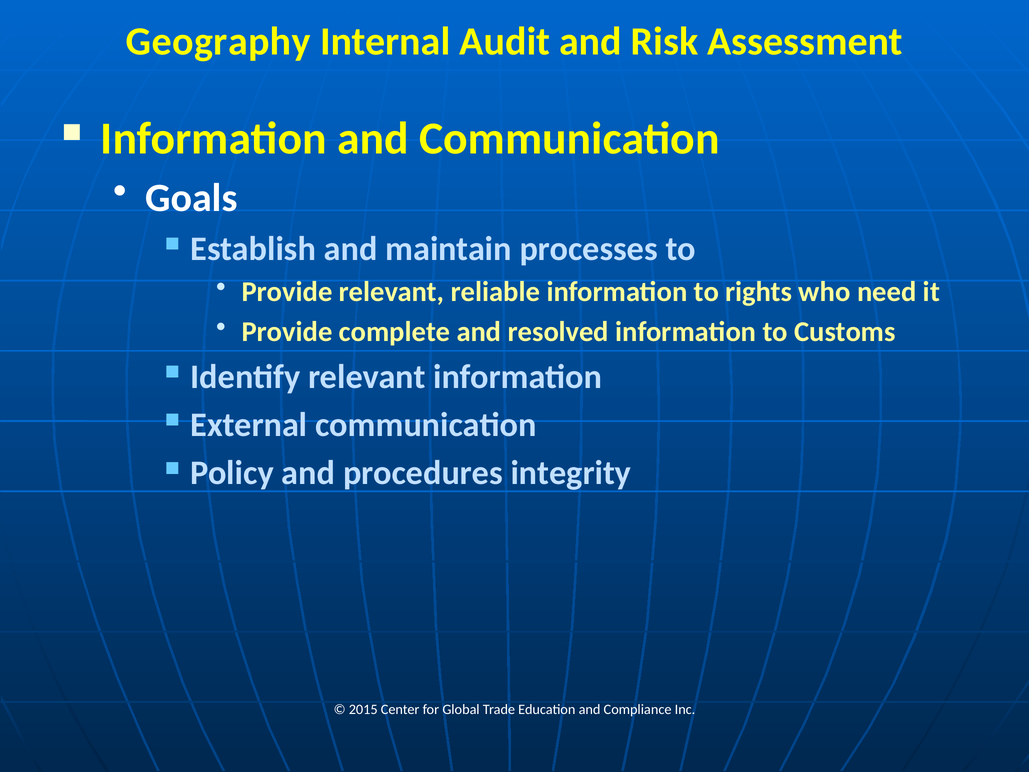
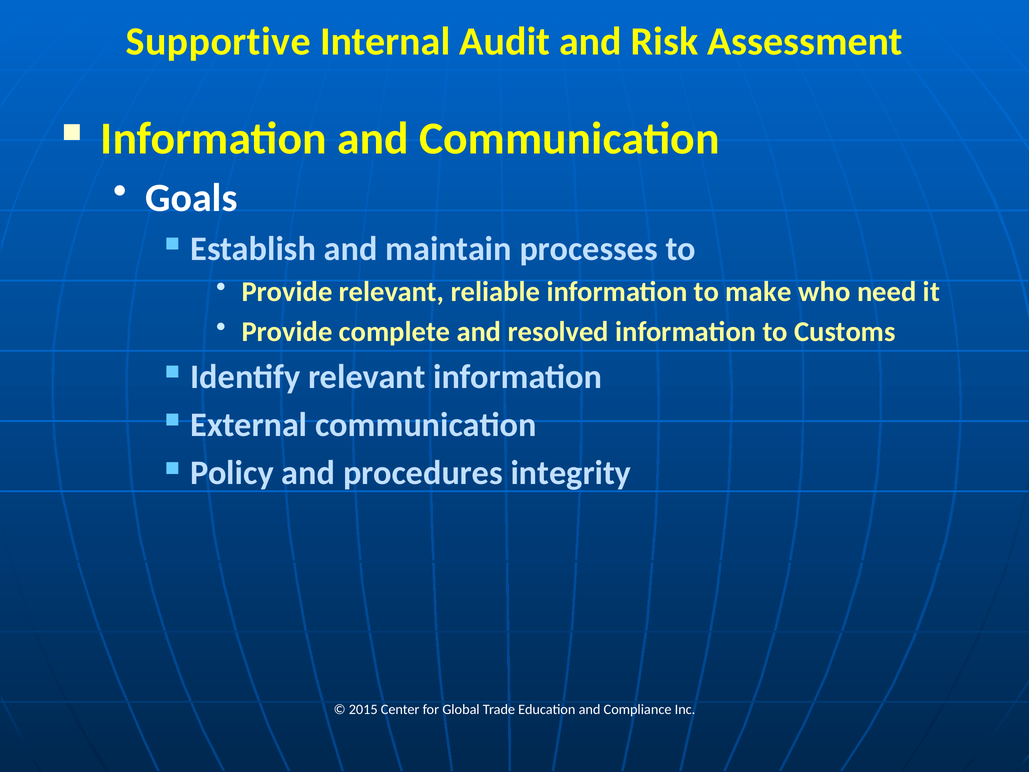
Geography: Geography -> Supportive (218, 41)
rights: rights -> make (759, 292)
